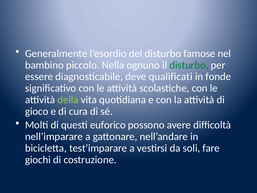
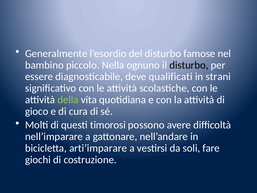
disturbo colour: green -> black (189, 65)
fonde: fonde -> strani (218, 77)
euforico: euforico -> timorosi (108, 125)
test’imparare: test’imparare -> arti’imparare (98, 148)
